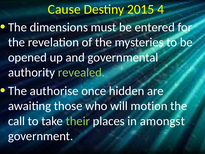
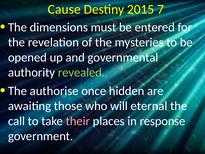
4: 4 -> 7 (161, 9)
motion: motion -> eternal (149, 106)
their colour: light green -> pink (78, 121)
amongst: amongst -> response (163, 121)
